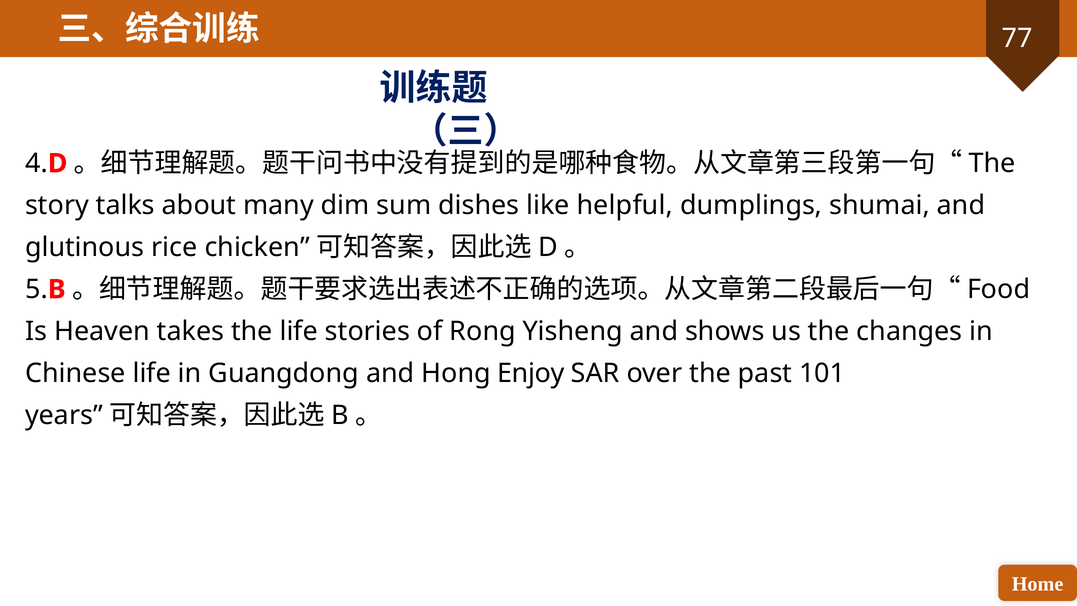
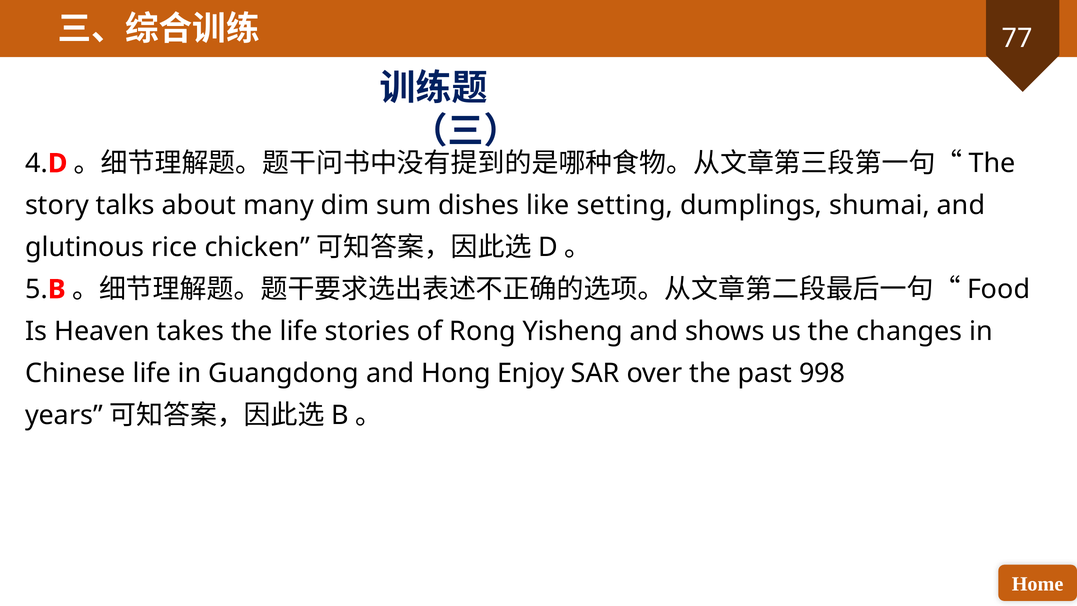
helpful: helpful -> setting (625, 205)
101: 101 -> 998 (822, 373)
